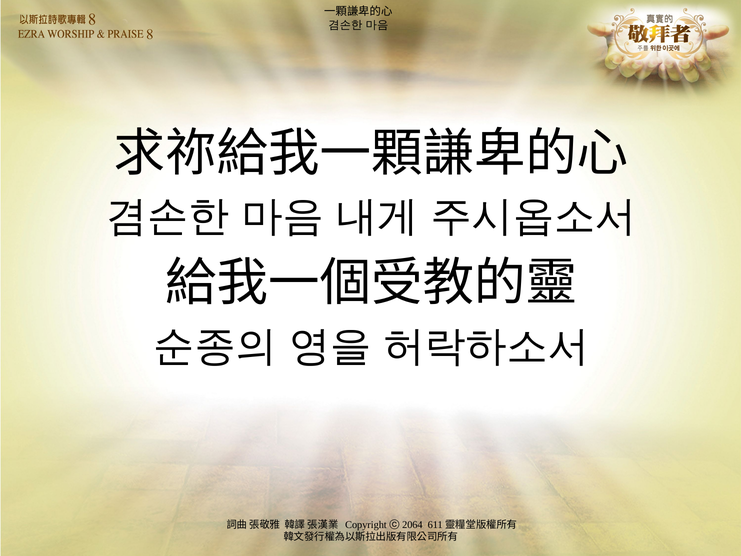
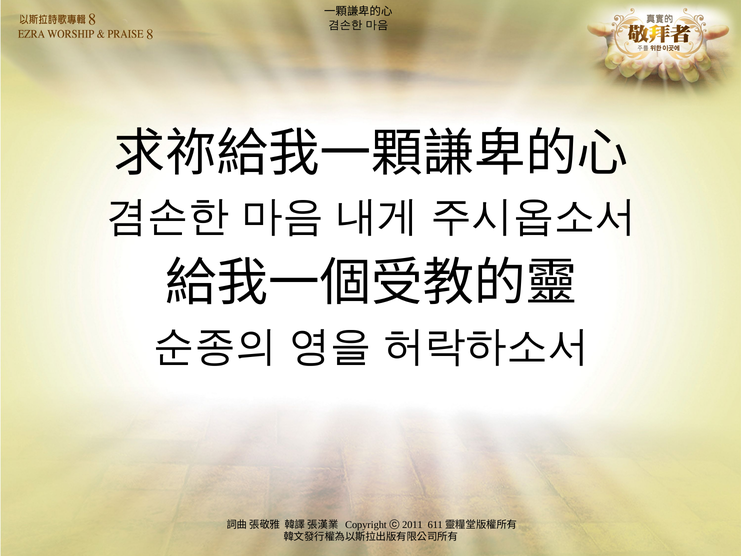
2064: 2064 -> 2011 (412, 524)
